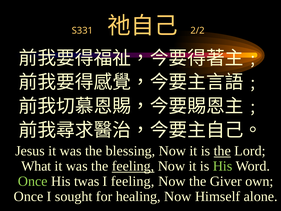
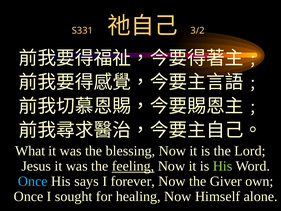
2/2: 2/2 -> 3/2 (197, 31)
Jesus: Jesus -> What (30, 151)
the underline: present -> none (222, 151)
What: What -> Jesus (36, 166)
Once colour: light green -> light blue (33, 181)
twas: twas -> says (87, 181)
I feeling: feeling -> forever (133, 181)
